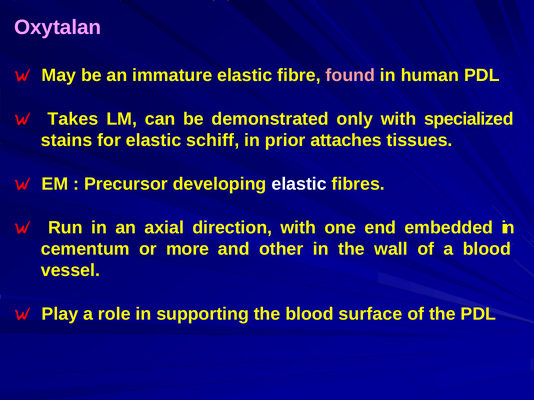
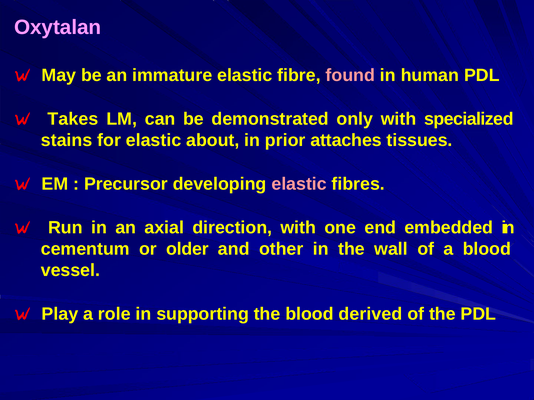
schiff: schiff -> about (213, 141)
elastic colour: white -> pink (299, 184)
more: more -> older (188, 249)
surface: surface -> derived (370, 314)
